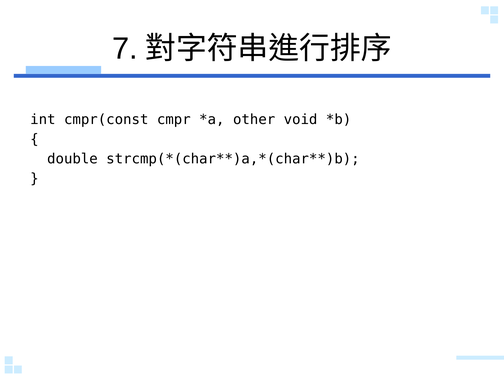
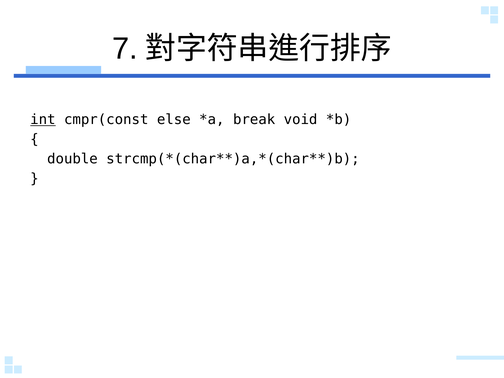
int underline: none -> present (43, 120)
cmpr: cmpr -> else (174, 120)
other: other -> break (254, 120)
